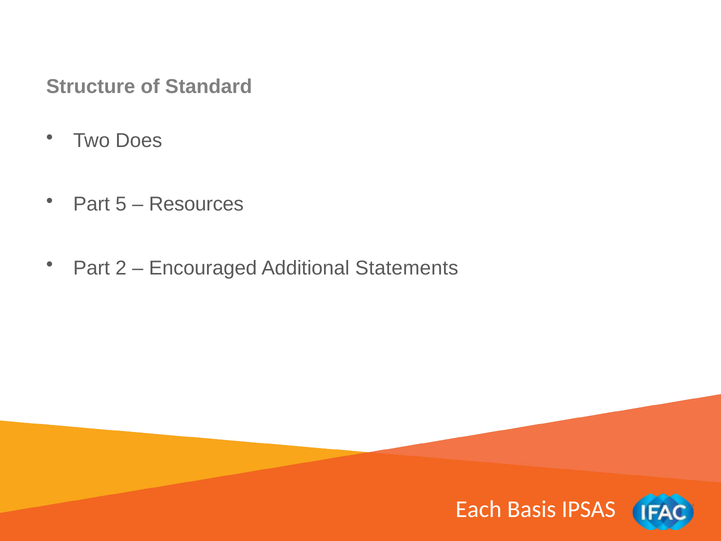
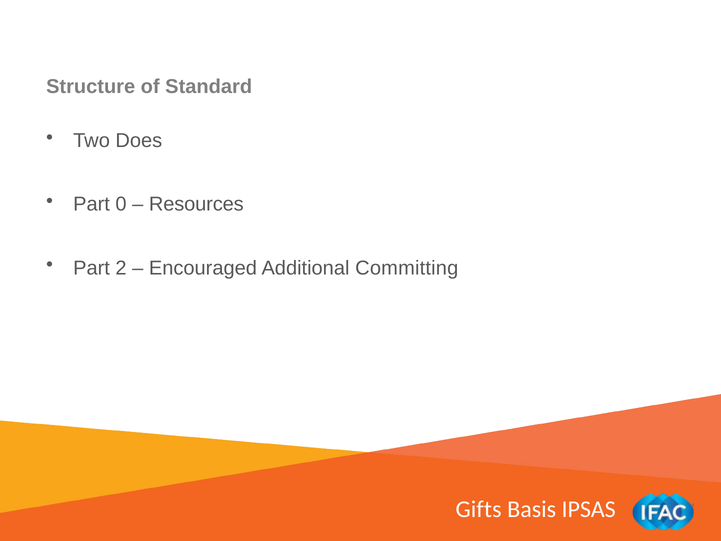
5: 5 -> 0 (121, 204)
Statements: Statements -> Committing (407, 268)
Each: Each -> Gifts (479, 509)
